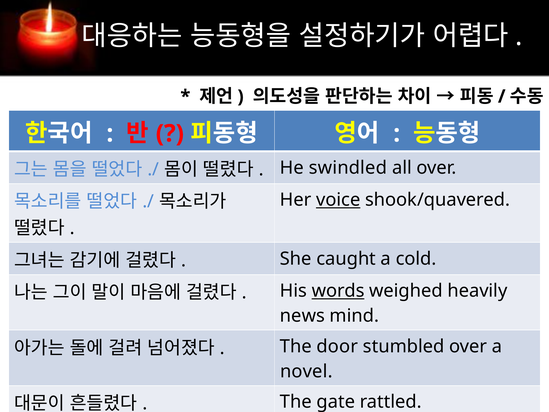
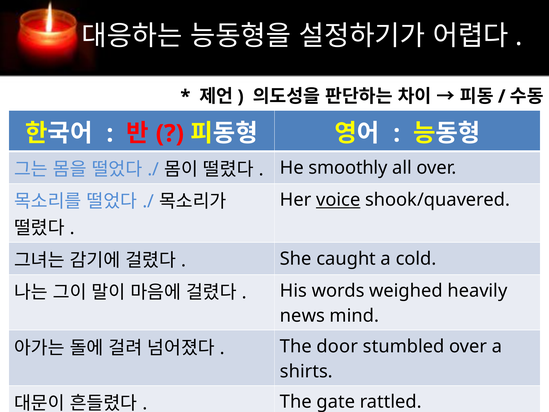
swindled: swindled -> smoothly (348, 168)
words underline: present -> none (338, 291)
novel: novel -> shirts (306, 371)
